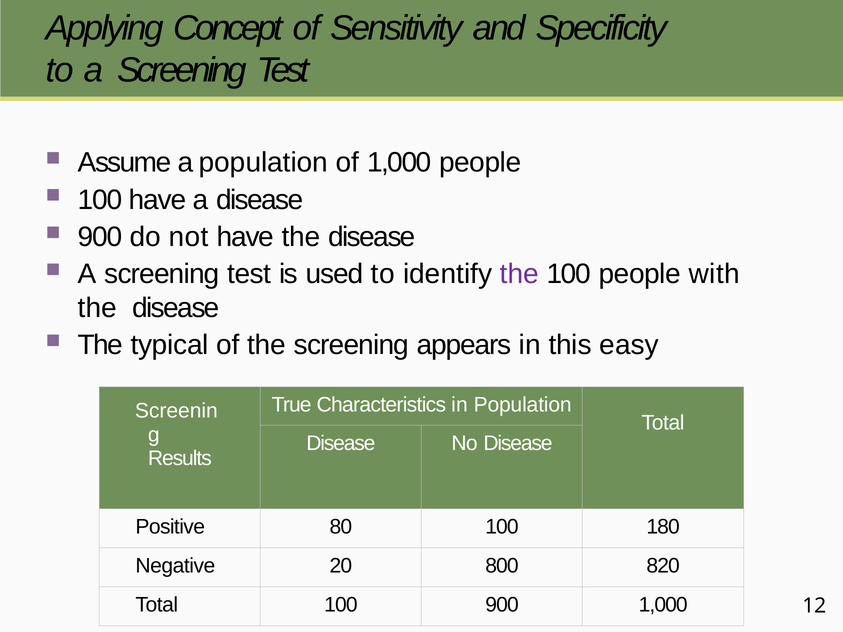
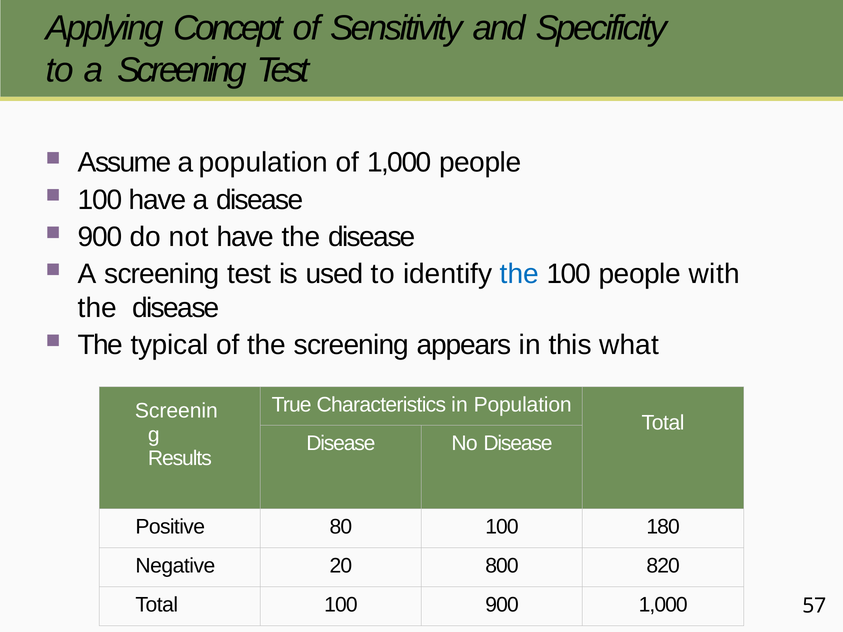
the colour: purple -> blue (519, 274)
easy: easy -> what (629, 345)
12: 12 -> 57 (814, 606)
